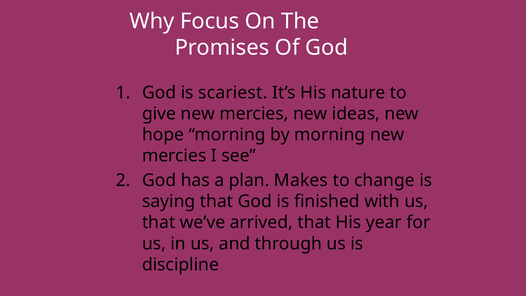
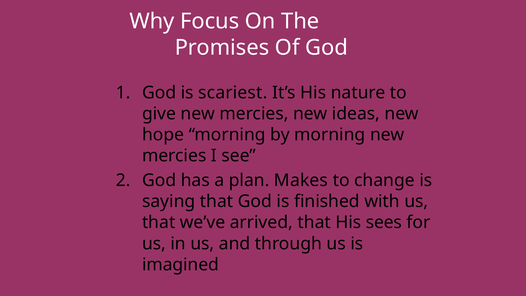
year: year -> sees (384, 222)
discipline: discipline -> imagined (180, 264)
